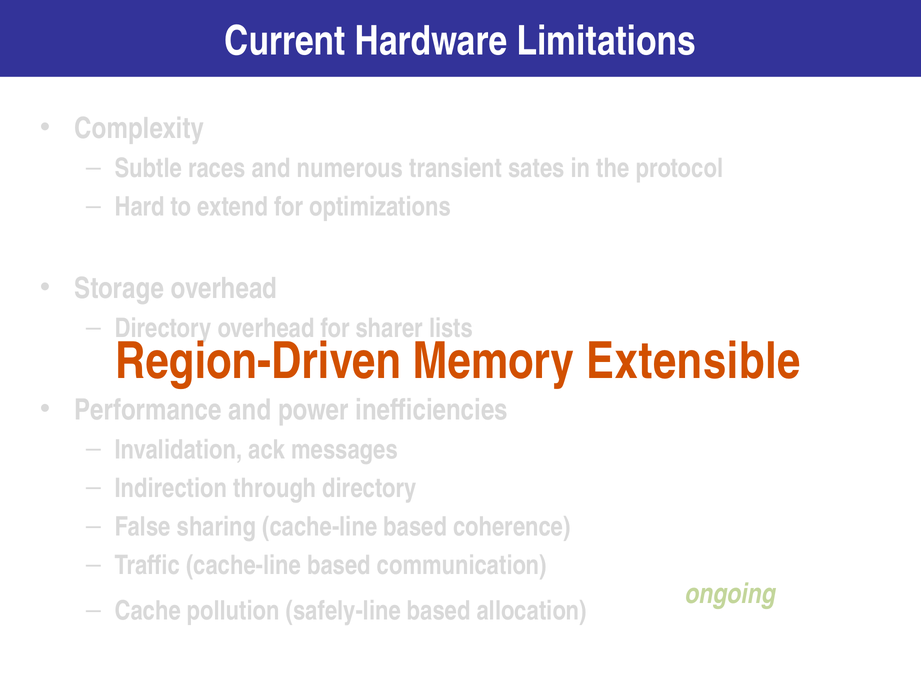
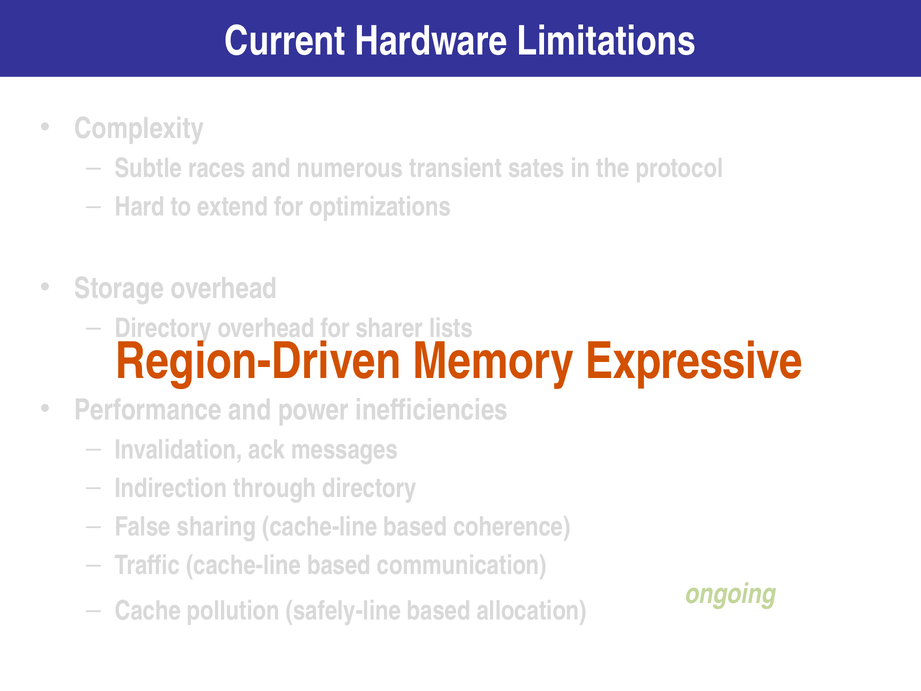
Extensible: Extensible -> Expressive (694, 361)
